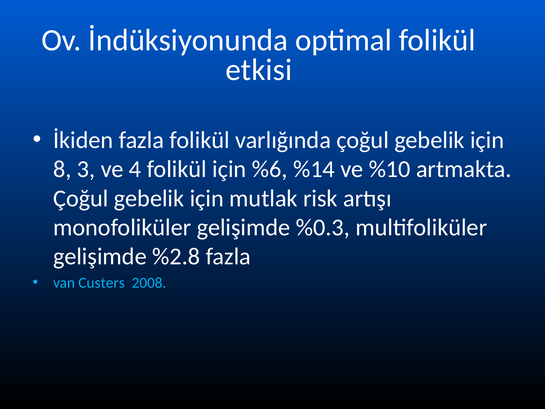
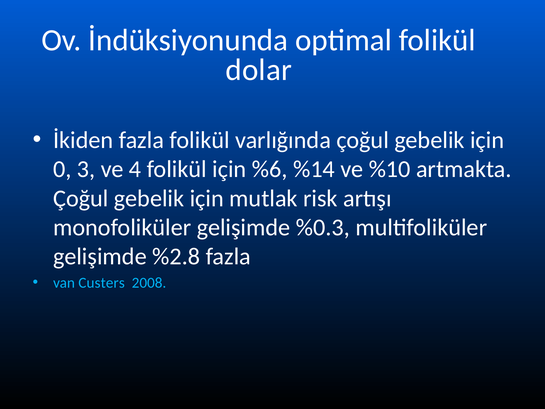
etkisi: etkisi -> dolar (259, 70)
8: 8 -> 0 (62, 169)
